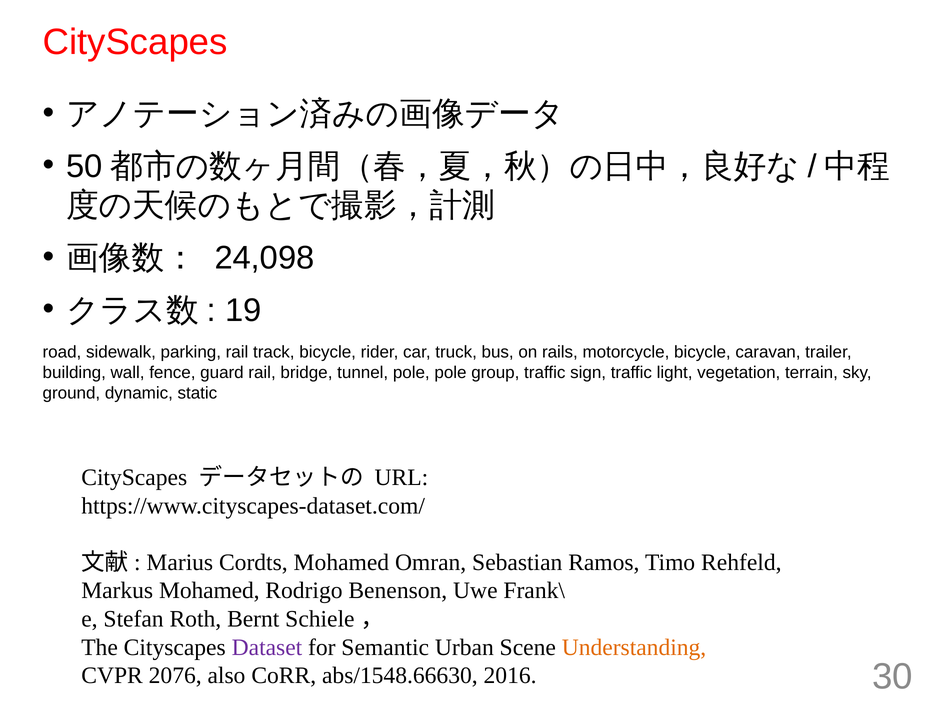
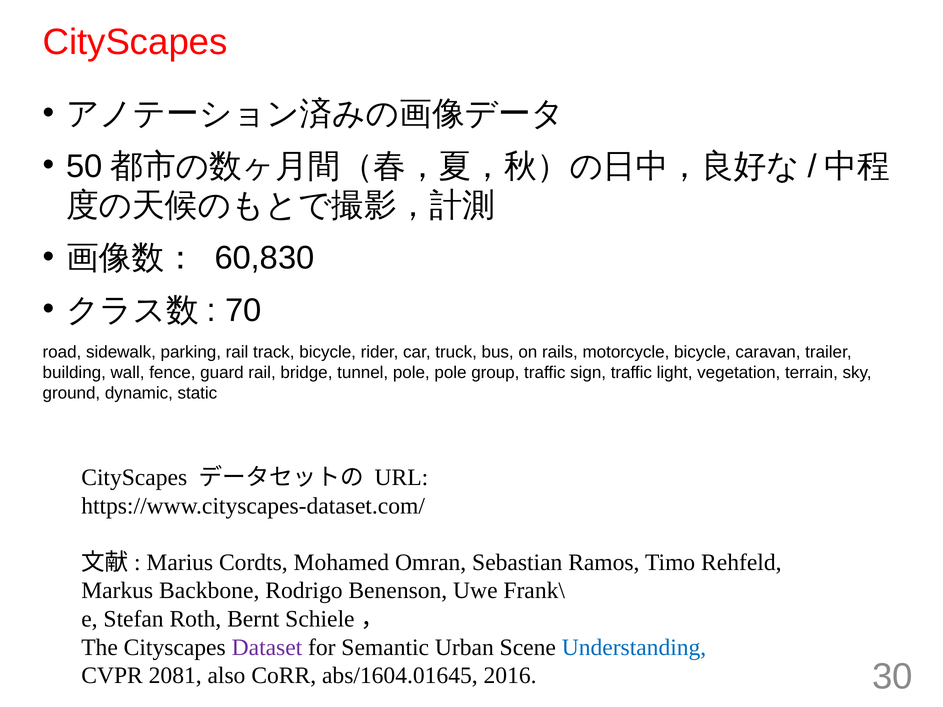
24,098: 24,098 -> 60,830 (264, 258)
19: 19 -> 70 (243, 310)
Markus Mohamed: Mohamed -> Backbone (209, 591)
Understanding colour: orange -> blue (634, 647)
2076: 2076 -> 2081 (175, 676)
abs/1548.66630: abs/1548.66630 -> abs/1604.01645 (400, 676)
